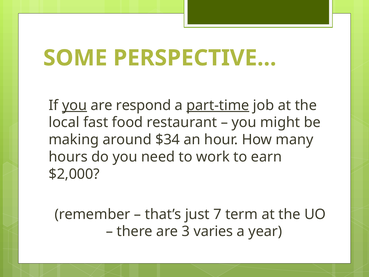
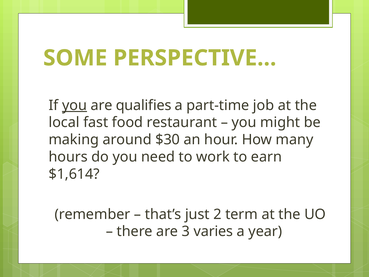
respond: respond -> qualifies (144, 105)
part-time underline: present -> none (218, 105)
$34: $34 -> $30 (168, 140)
$2,000: $2,000 -> $1,614 (74, 174)
7: 7 -> 2 (217, 214)
